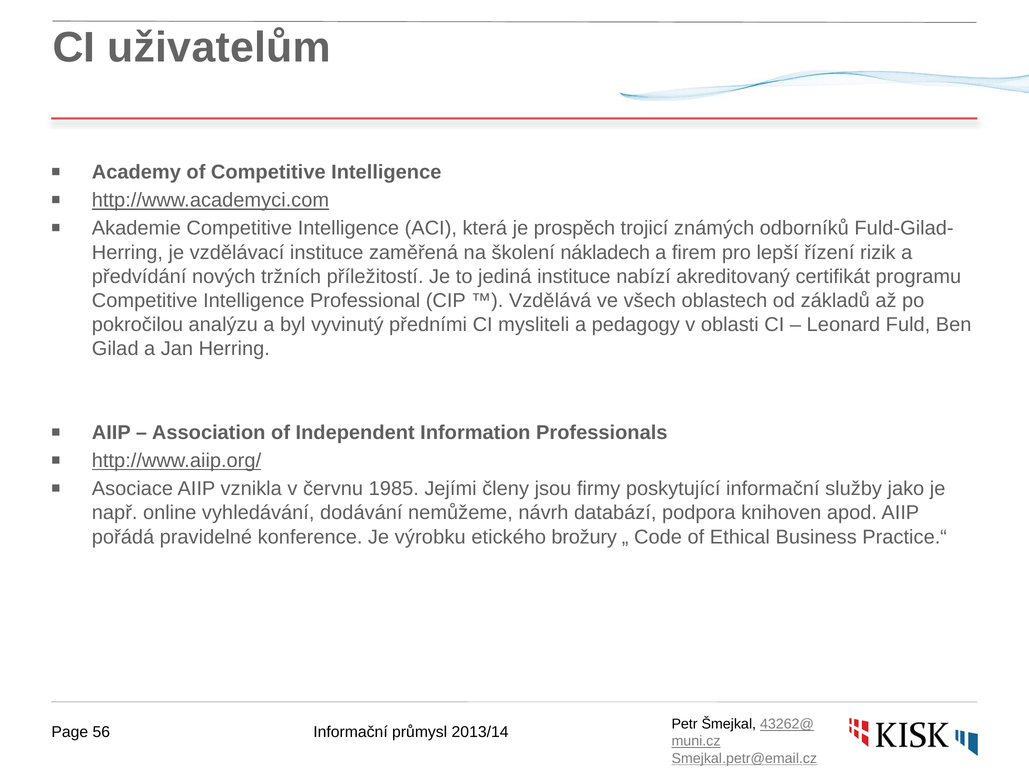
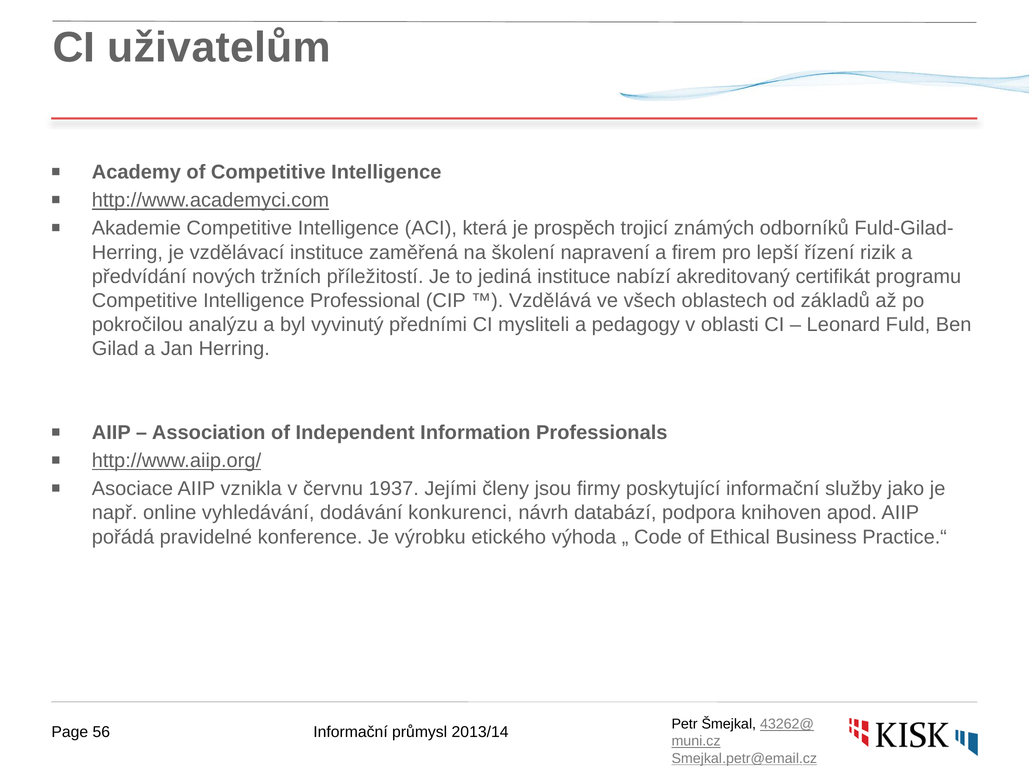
nákladech: nákladech -> napravení (605, 253)
1985: 1985 -> 1937 (394, 489)
nemůžeme: nemůžeme -> konkurenci (460, 513)
brožury: brožury -> výhoda (584, 537)
